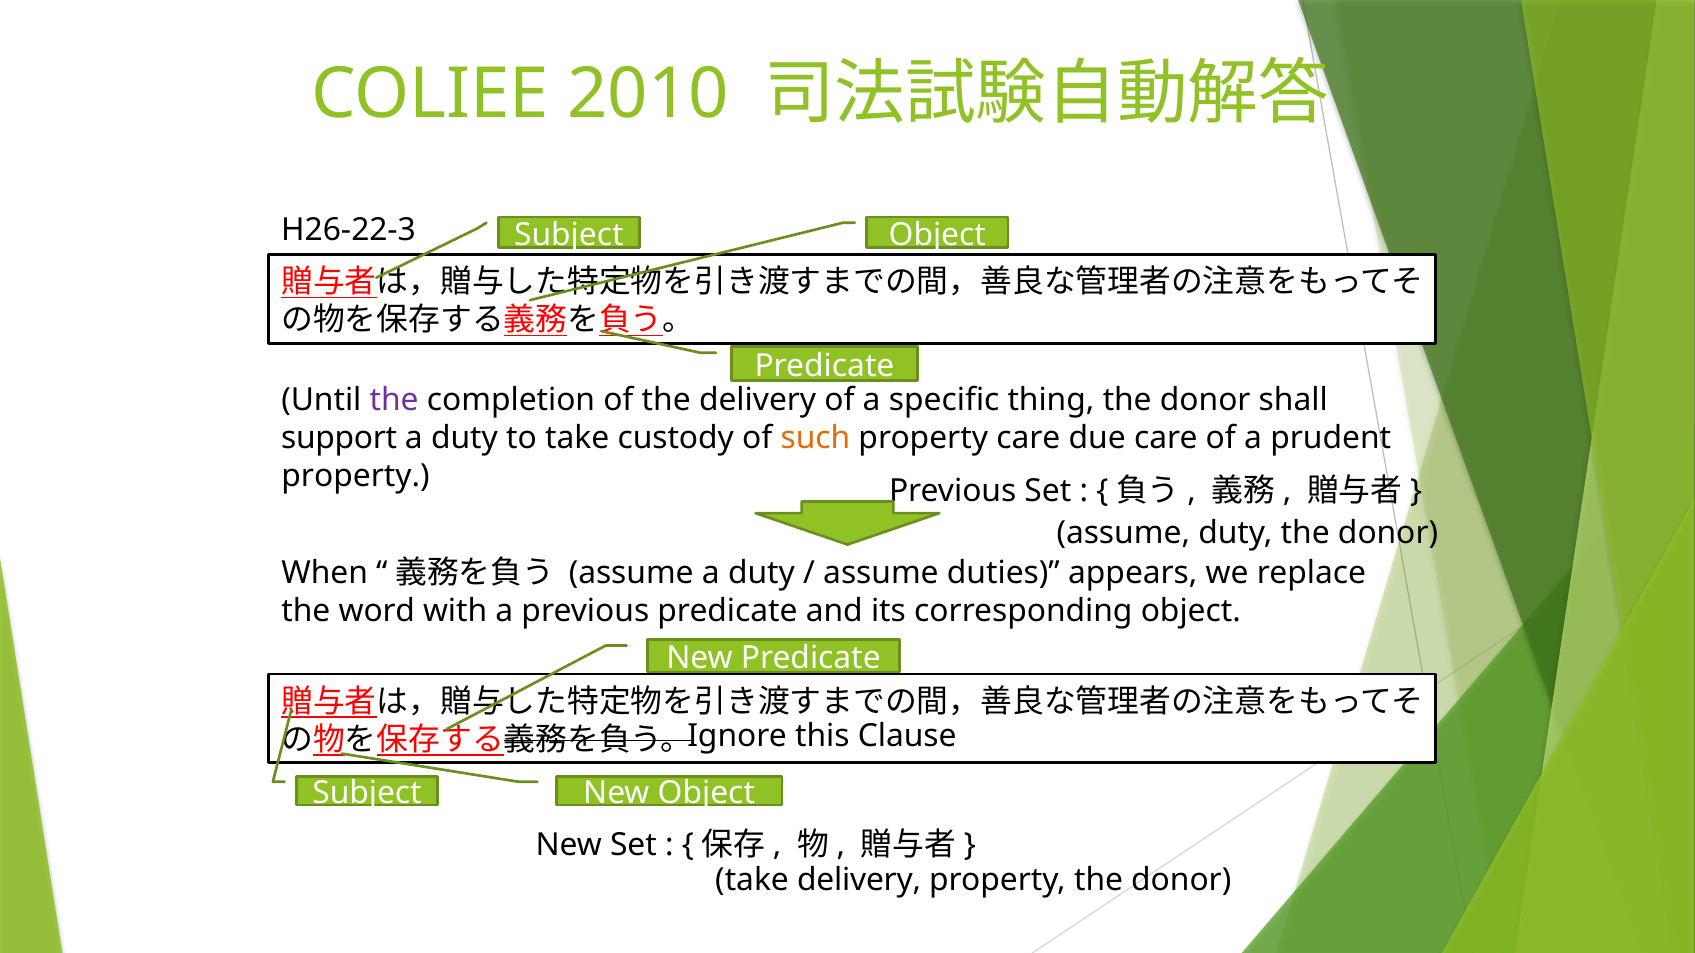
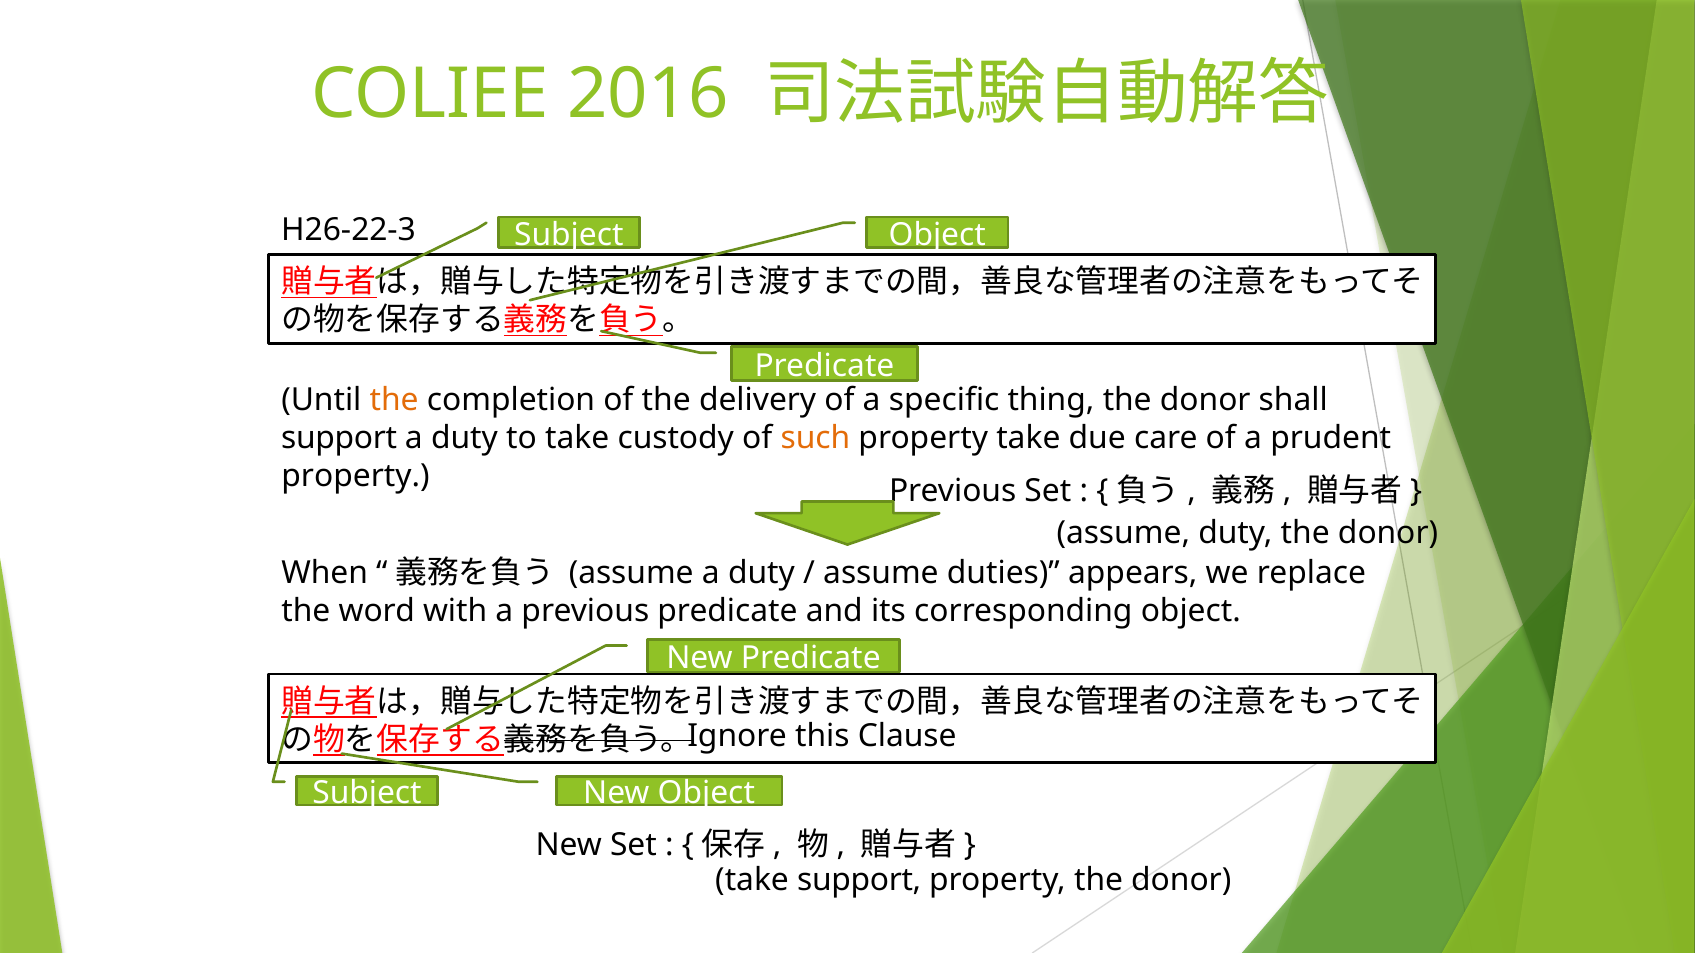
2010: 2010 -> 2016 (648, 95)
the colour: purple -> orange (394, 400)
property care: care -> take (1028, 438)
take delivery: delivery -> support (859, 880)
